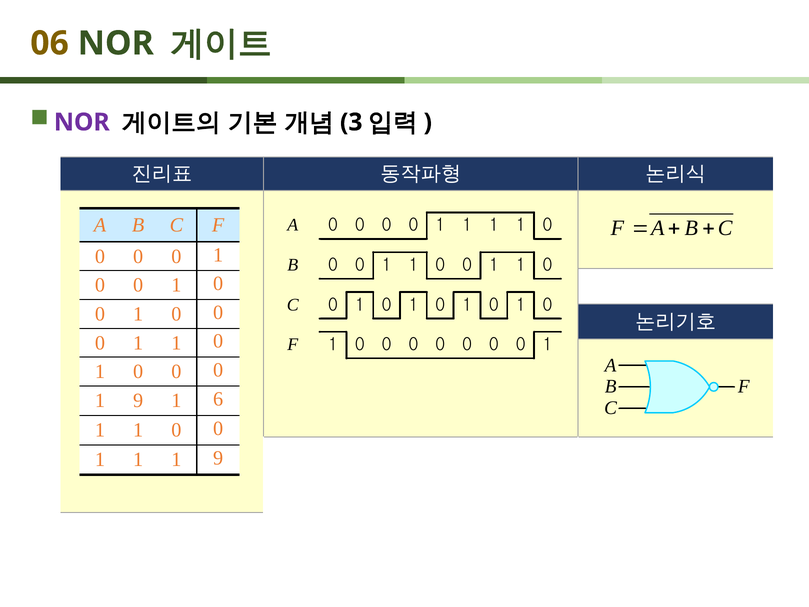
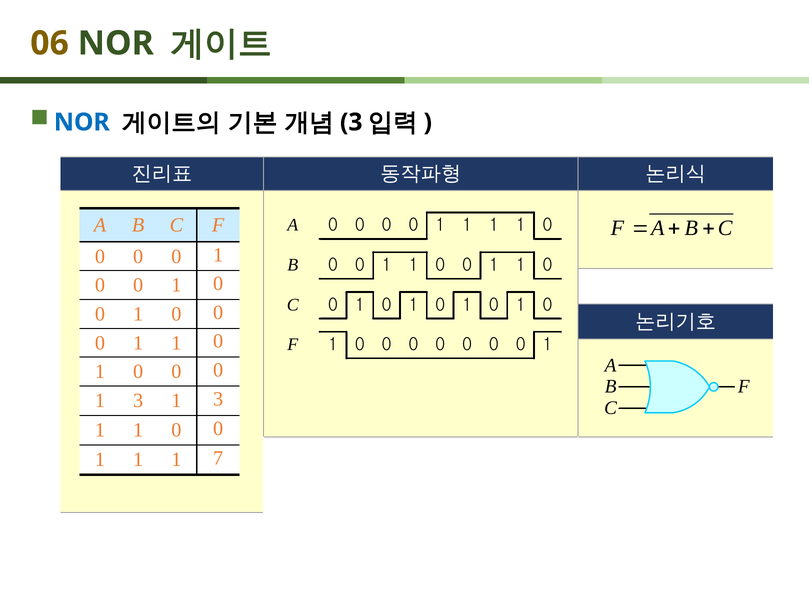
NOR colour: purple -> blue (82, 122)
9: 9 -> 3 (138, 400)
6: 6 -> 3 (218, 399)
1 1 9: 9 -> 7 (218, 458)
